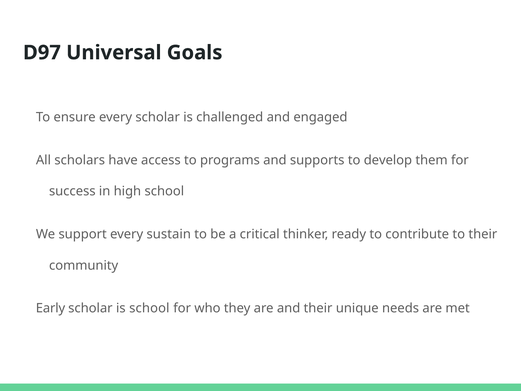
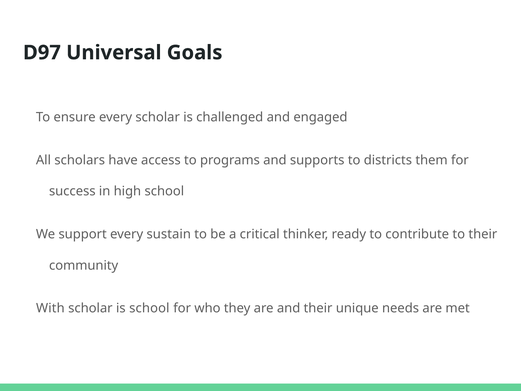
develop: develop -> districts (388, 160)
Early: Early -> With (50, 308)
